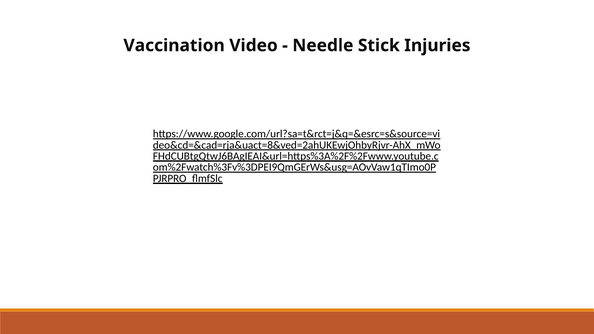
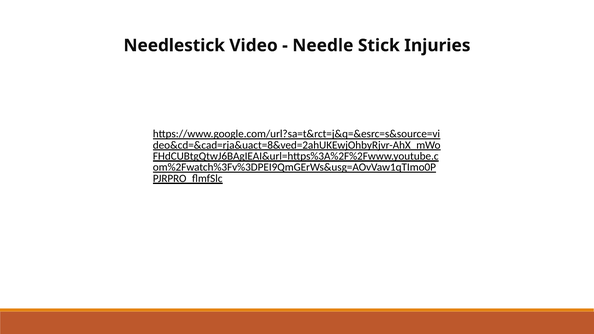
Vaccination: Vaccination -> Needlestick (174, 45)
